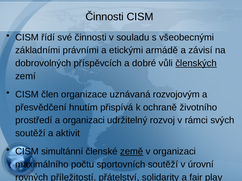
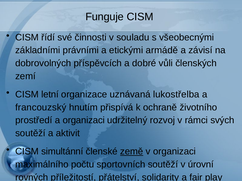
Činnosti: Činnosti -> Funguje (105, 17)
členských underline: present -> none (196, 63)
člen: člen -> letní (50, 95)
rozvojovým: rozvojovým -> lukostřelba (176, 95)
přesvědčení: přesvědčení -> francouzský (41, 108)
